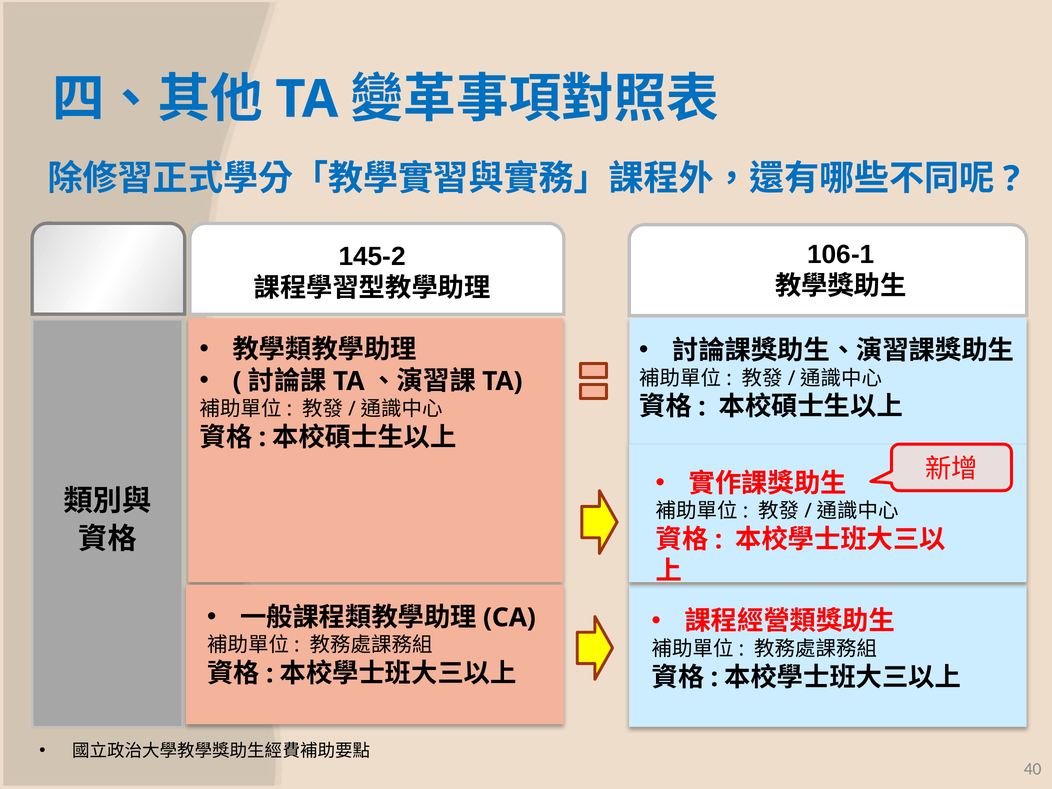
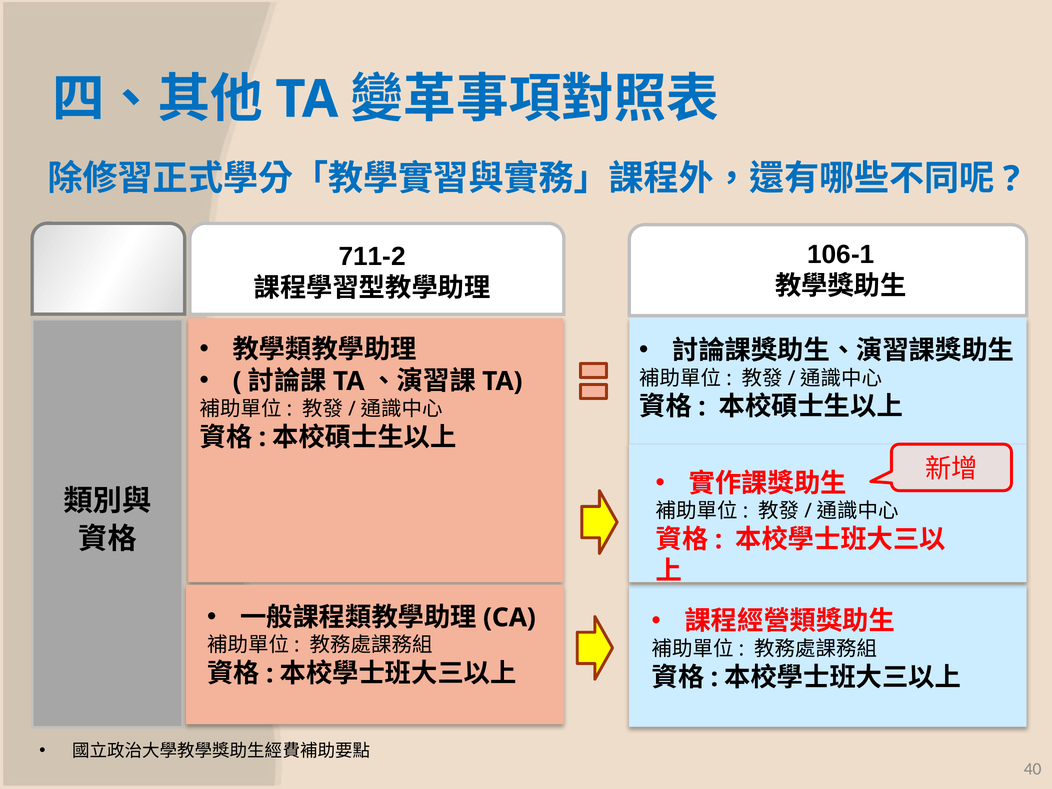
145-2: 145-2 -> 711-2 (372, 257)
